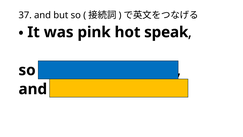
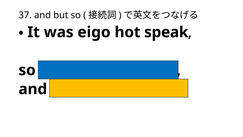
pink: pink -> eigo (94, 32)
